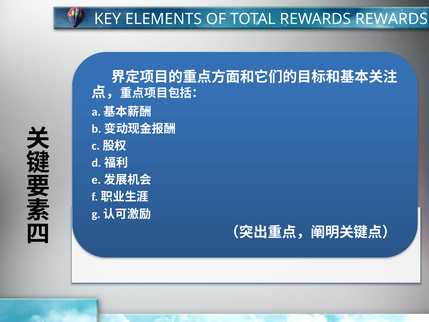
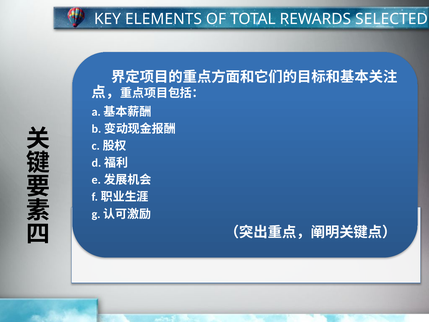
REWARDS REWARDS: REWARDS -> SELECTED (392, 19)
